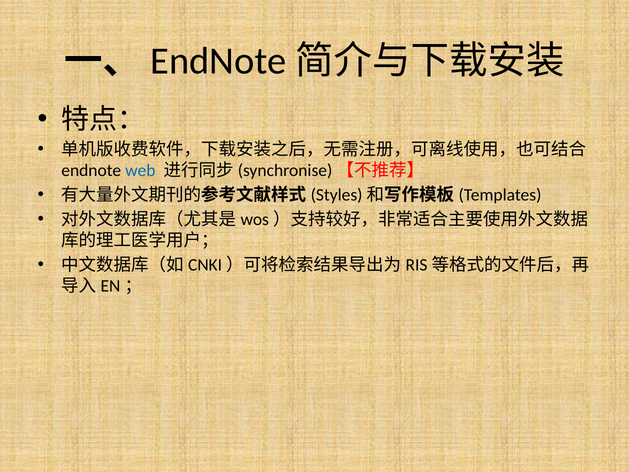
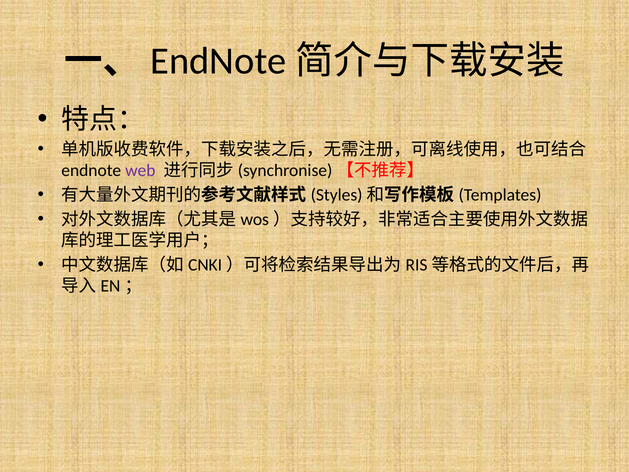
web colour: blue -> purple (140, 170)
